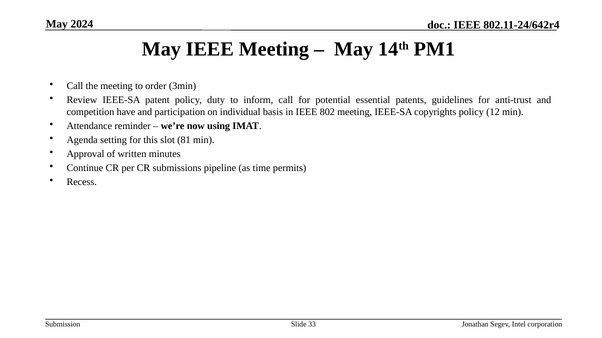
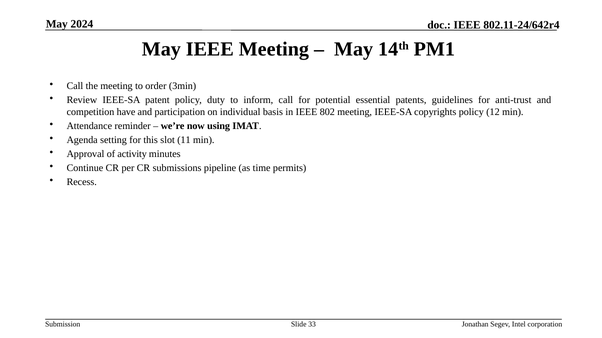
81: 81 -> 11 (184, 140)
written: written -> activity (132, 154)
